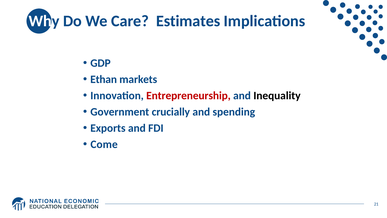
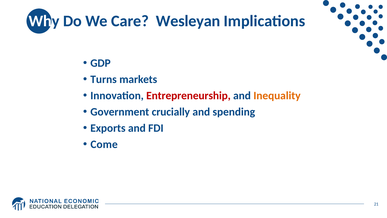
Estimates: Estimates -> Wesleyan (188, 21)
Ethan: Ethan -> Turns (104, 79)
Inequality colour: black -> orange (277, 96)
